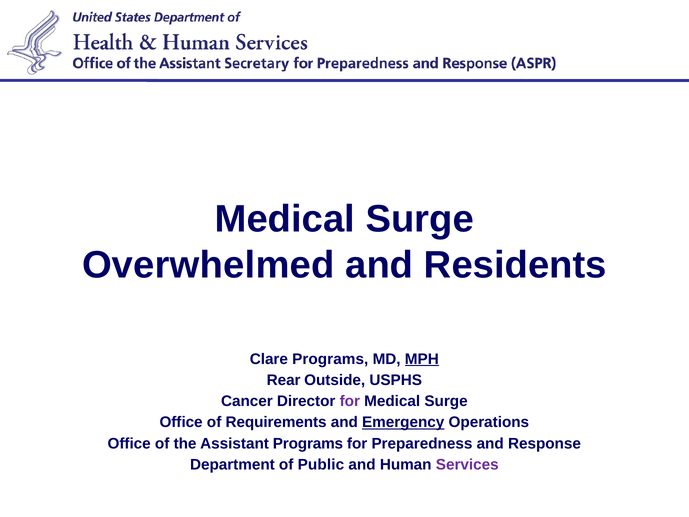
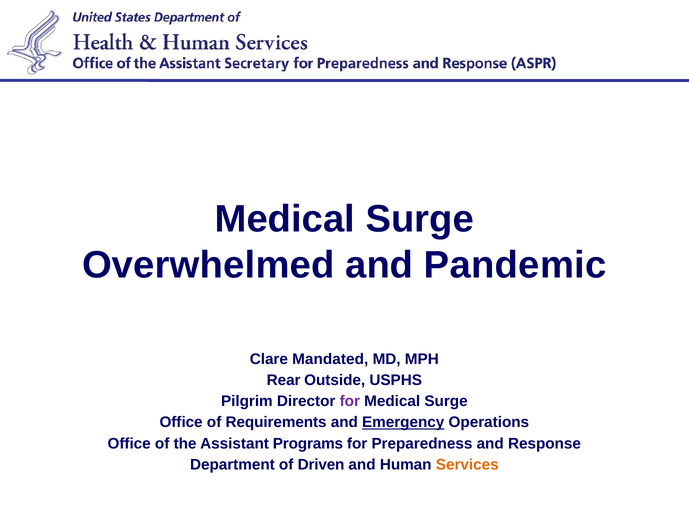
Residents: Residents -> Pandemic (515, 265)
Clare Programs: Programs -> Mandated (330, 359)
MPH underline: present -> none (422, 359)
Cancer: Cancer -> Pilgrim (247, 401)
Public: Public -> Driven (321, 464)
Services colour: purple -> orange (467, 464)
